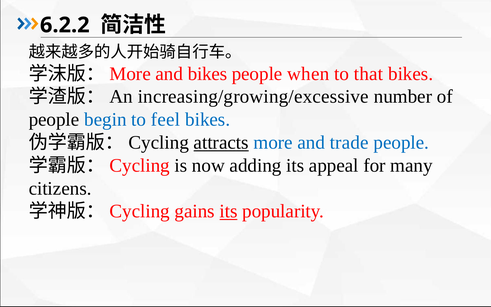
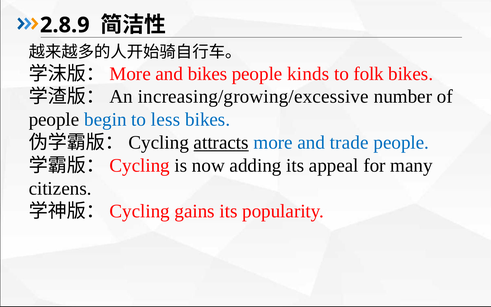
6.2.2: 6.2.2 -> 2.8.9 (65, 25)
when: when -> kinds (308, 74)
that: that -> folk (369, 74)
feel: feel -> less (166, 120)
its underline: present -> none (229, 211)
